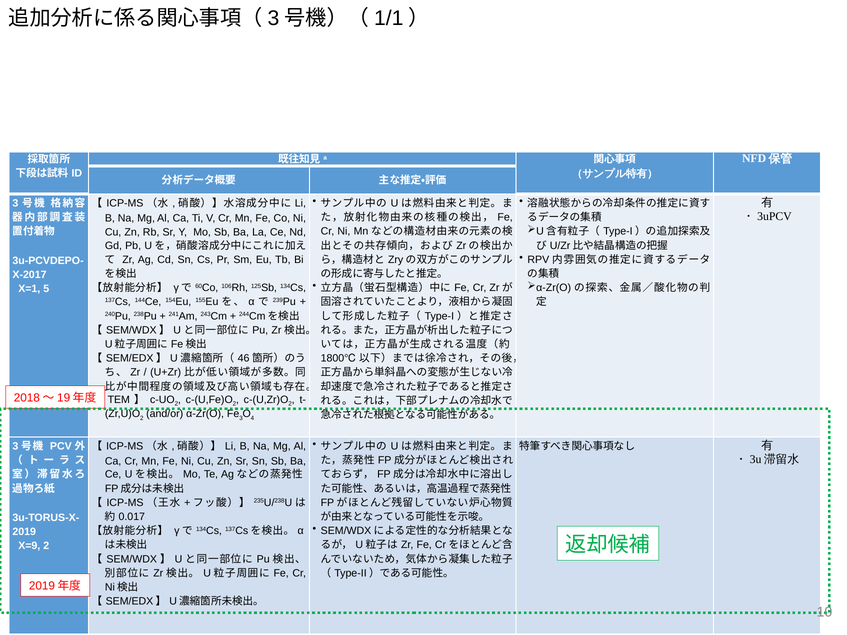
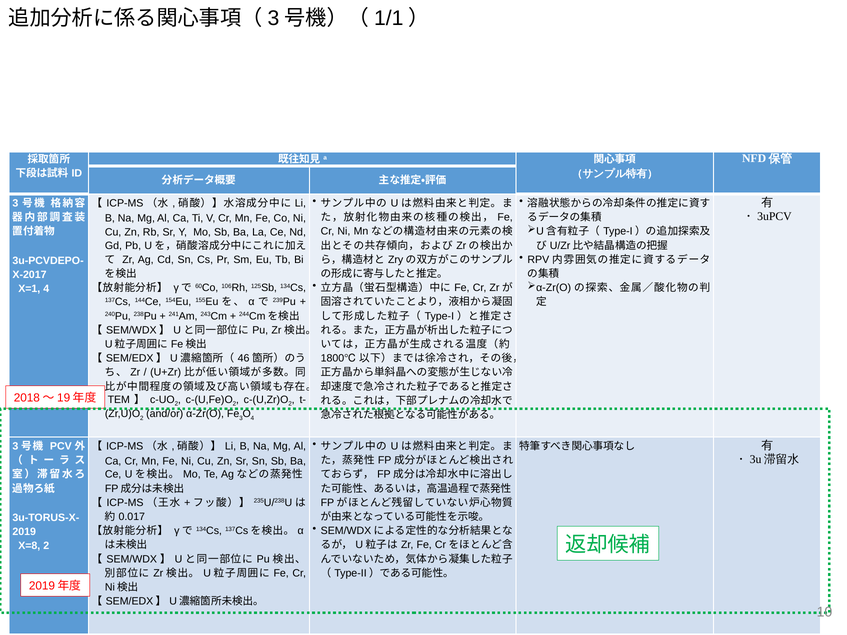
X=1 5: 5 -> 4 (46, 289)
X=9: X=9 -> X=8 (29, 546)
